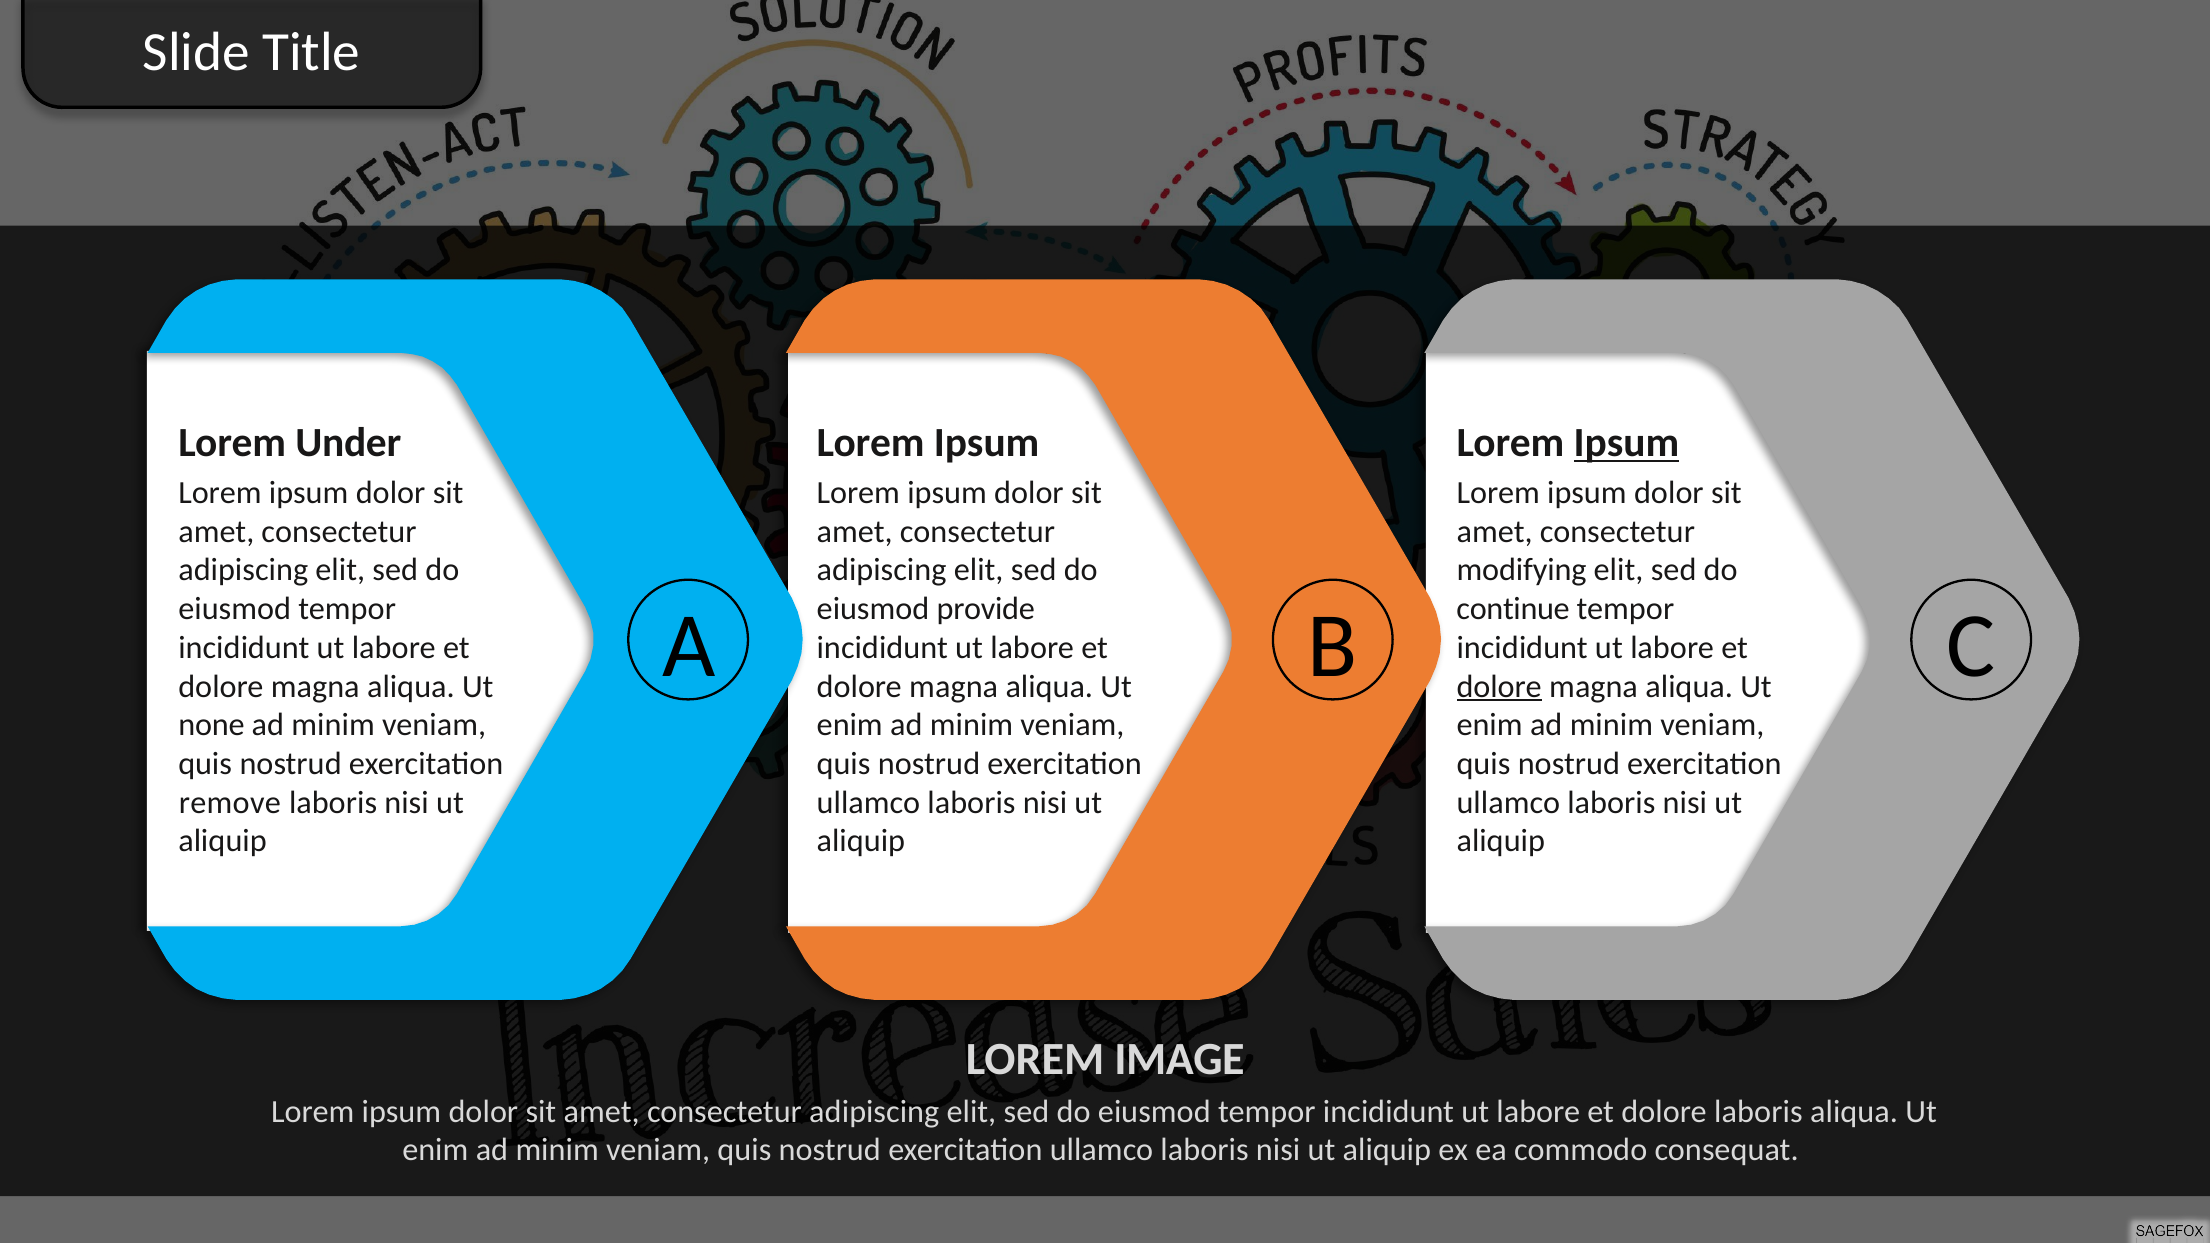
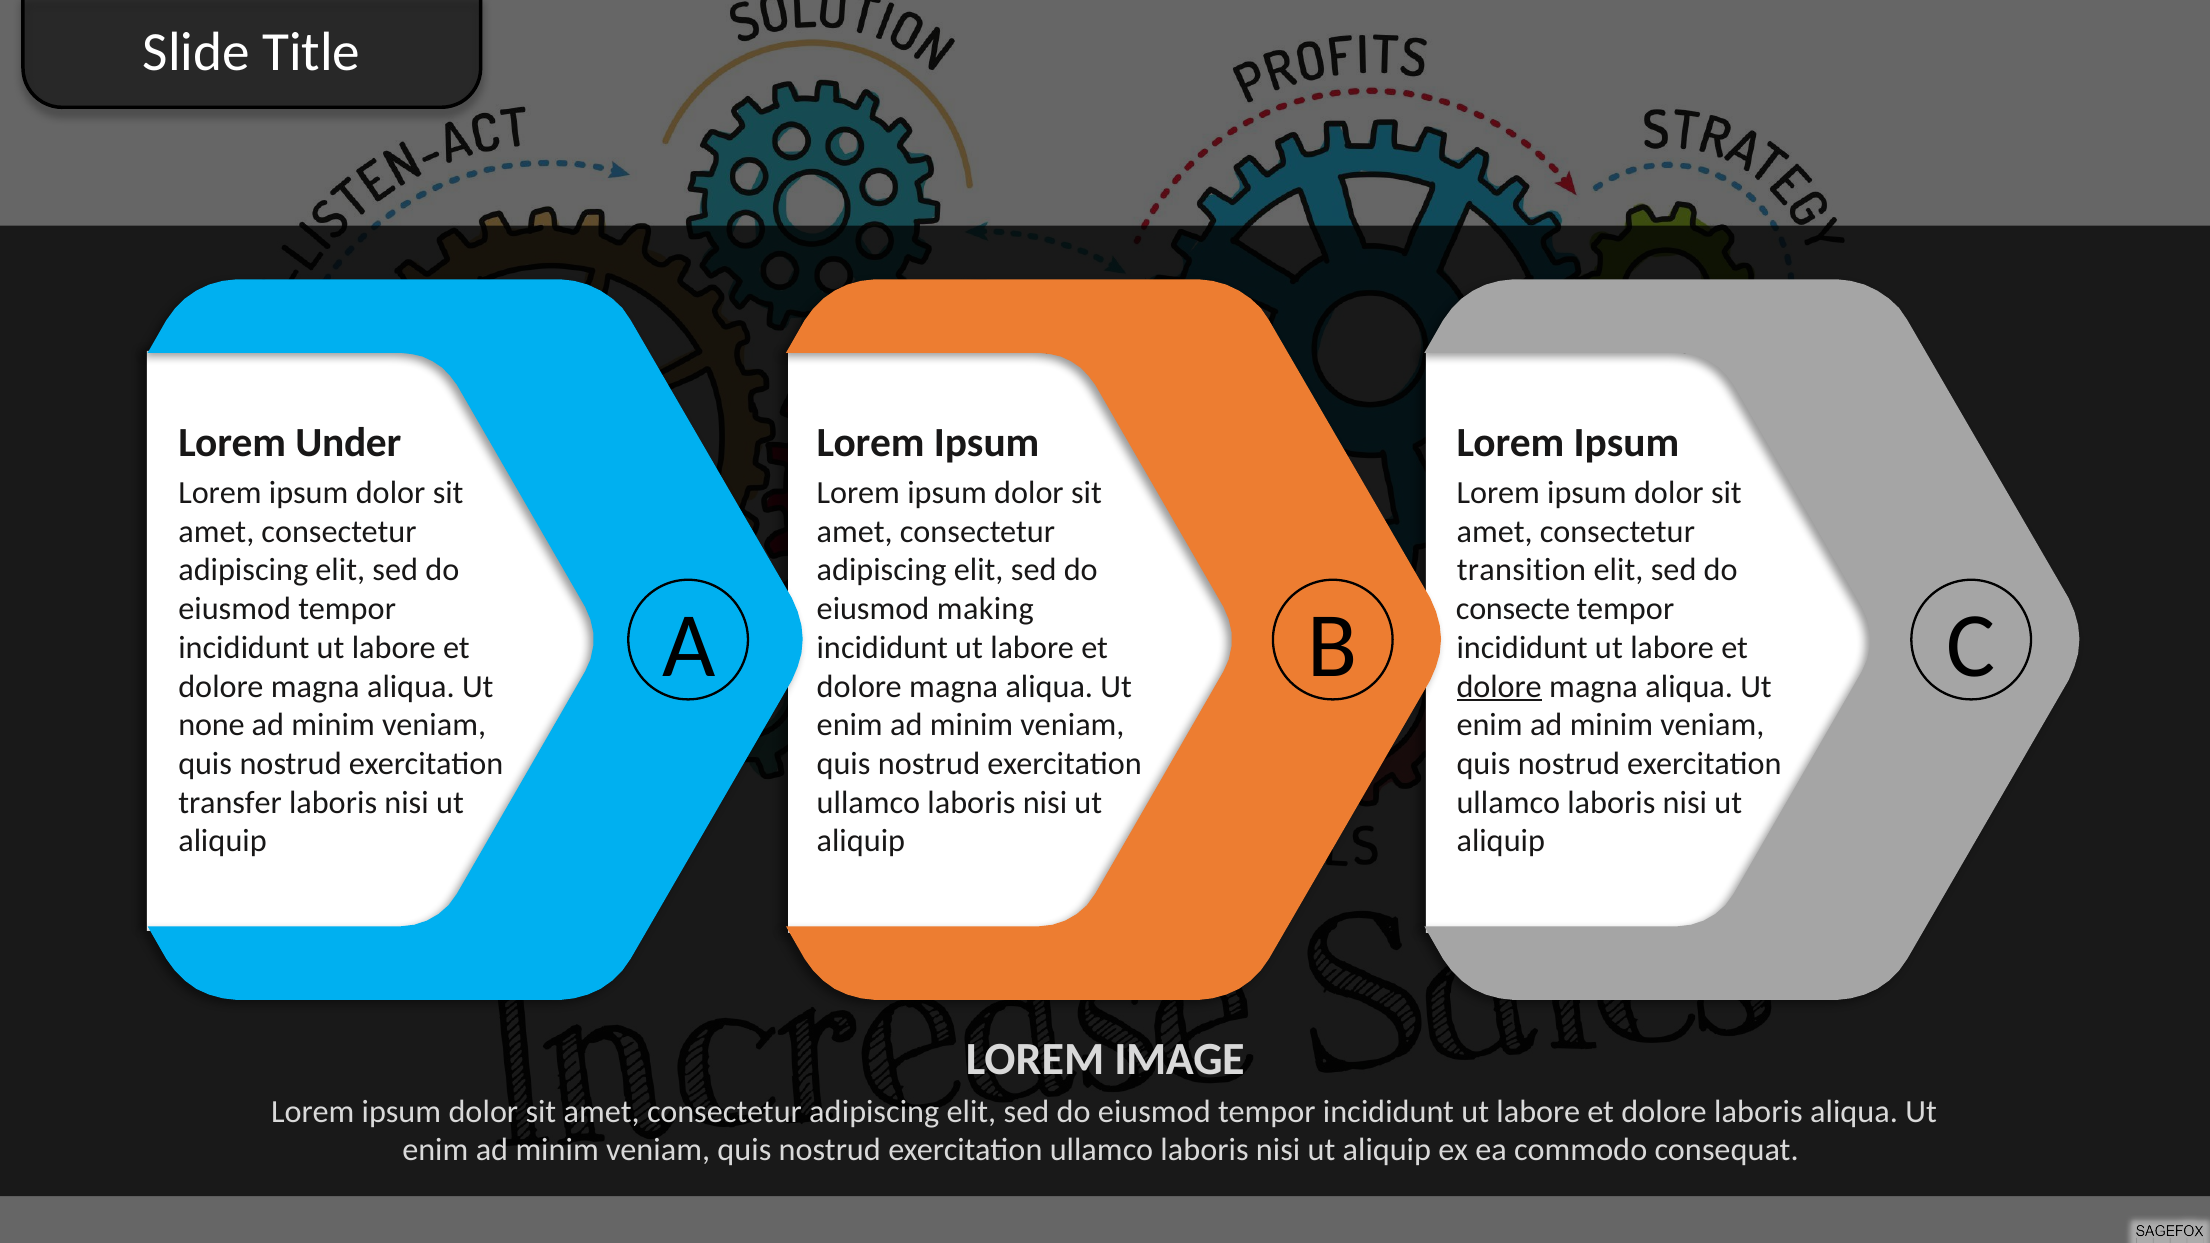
Ipsum underline: present -> none (1626, 443)
modifying: modifying -> transition (1521, 570)
provide: provide -> making (985, 609)
continue: continue -> consecte (1513, 609)
remove: remove -> transfer (230, 803)
